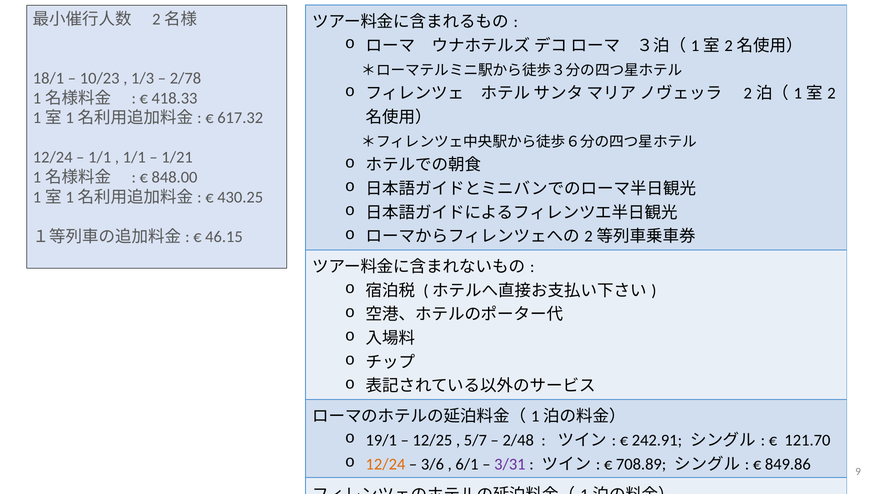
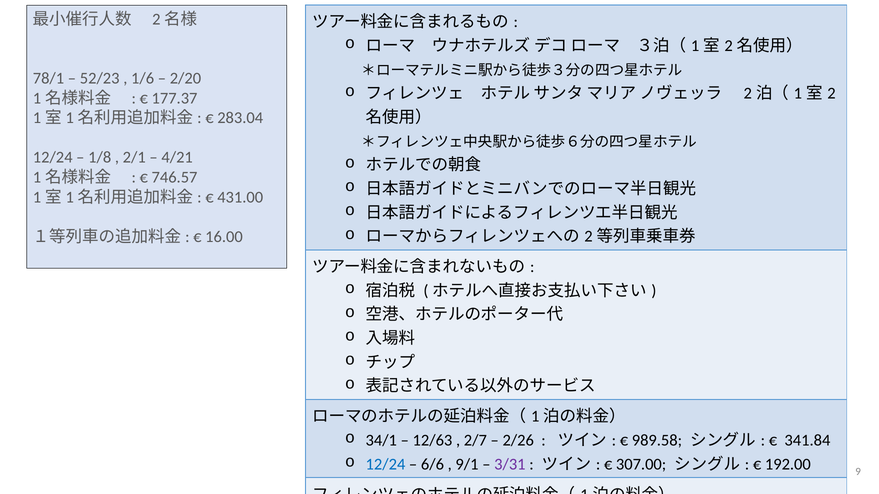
18/1: 18/1 -> 78/1 (49, 79)
10/23: 10/23 -> 52/23 (100, 79)
1/3: 1/3 -> 1/6 (143, 79)
2/78: 2/78 -> 2/20 (185, 79)
418.33: 418.33 -> 177.37 (175, 98)
617.32: 617.32 -> 283.04 (240, 118)
1/1: 1/1 -> 1/8 (100, 158)
1/1: 1/1 -> 2/1 (134, 158)
1/21: 1/21 -> 4/21 (177, 158)
848.00: 848.00 -> 746.57 (175, 177)
430.25: 430.25 -> 431.00 (240, 197)
46.15: 46.15 -> 16.00 (224, 237)
19/1: 19/1 -> 34/1 (381, 441)
12/25: 12/25 -> 12/63 (432, 441)
5/7: 5/7 -> 2/7 (475, 441)
2/48: 2/48 -> 2/26 (518, 441)
242.91: 242.91 -> 989.58 (657, 441)
121.70: 121.70 -> 341.84 (807, 441)
12/24 colour: orange -> blue (385, 465)
3/6: 3/6 -> 6/6 (432, 465)
6/1: 6/1 -> 9/1 (467, 465)
708.89: 708.89 -> 307.00 (641, 465)
849.86: 849.86 -> 192.00 (788, 465)
